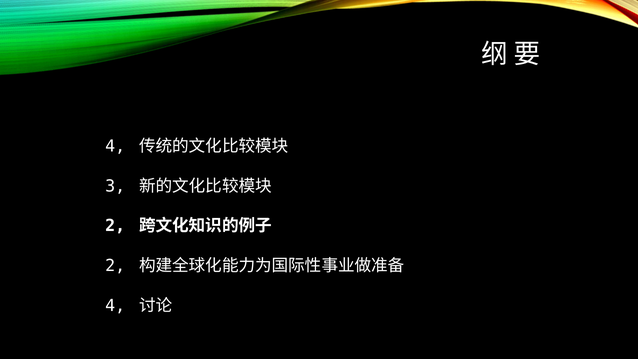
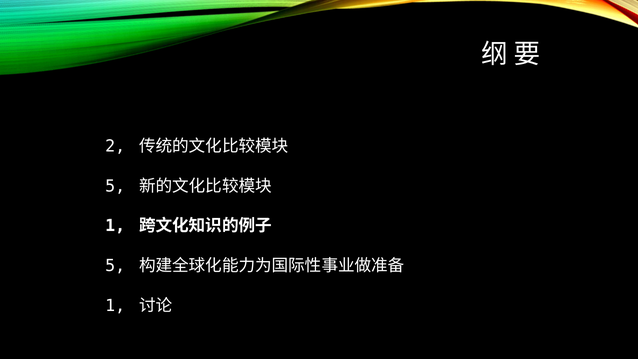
4: 4 -> 2 (115, 146)
3: 3 -> 5 (115, 186)
2: 2 -> 1 (115, 226)
2: 2 -> 5 (115, 266)
4: 4 -> 1 (115, 306)
